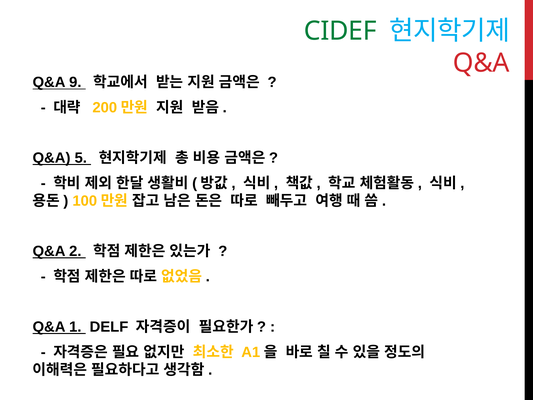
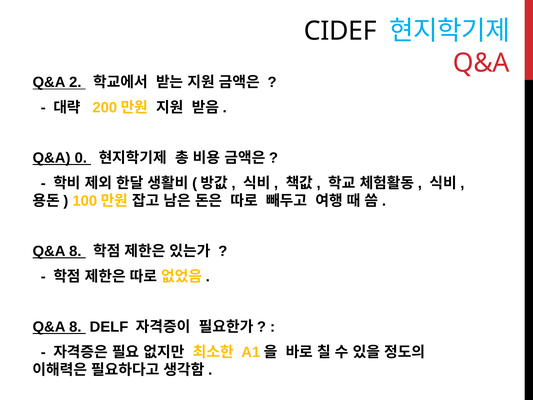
CIDEF colour: green -> black (340, 31)
9: 9 -> 2 (75, 82)
5: 5 -> 0 (81, 158)
2: 2 -> 8 (75, 251)
1: 1 -> 8 (75, 327)
